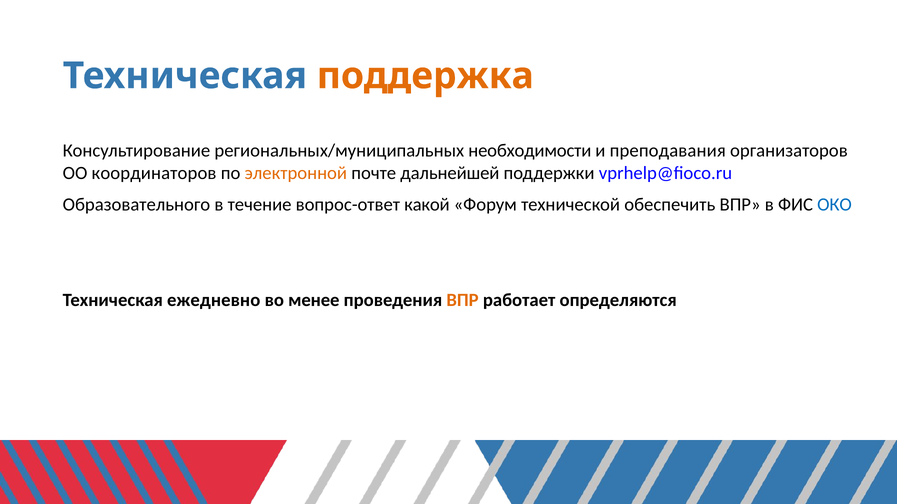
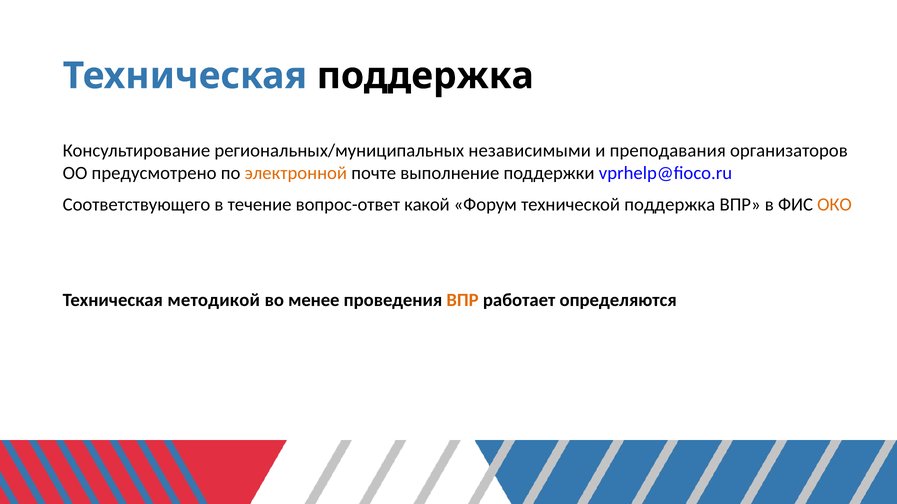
поддержка colour: orange -> black (425, 76)
необходимости: необходимости -> независимыми (530, 151)
координаторов: координаторов -> предусмотрено (154, 173)
дальнейшей: дальнейшей -> выполнение (450, 173)
Образовательного: Образовательного -> Соответствующего (136, 205)
технической обеспечить: обеспечить -> поддержка (670, 205)
ОКО colour: blue -> orange (835, 205)
ежедневно: ежедневно -> методикой (214, 300)
